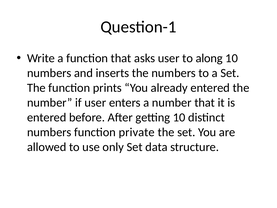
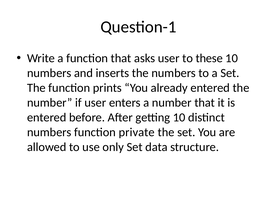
along: along -> these (209, 58)
